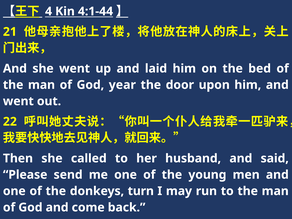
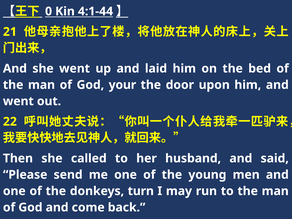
4: 4 -> 0 (49, 11)
year: year -> your (122, 85)
